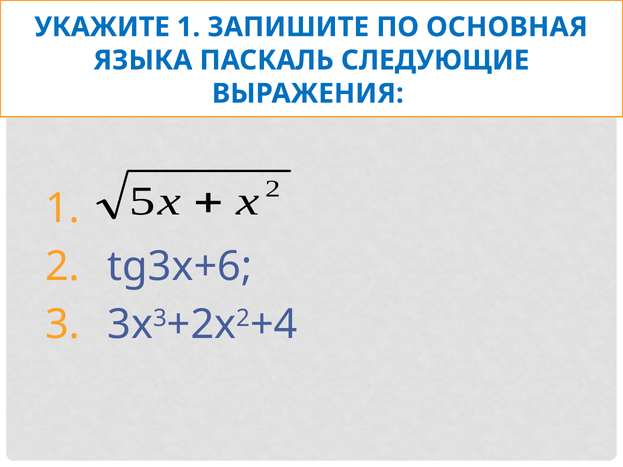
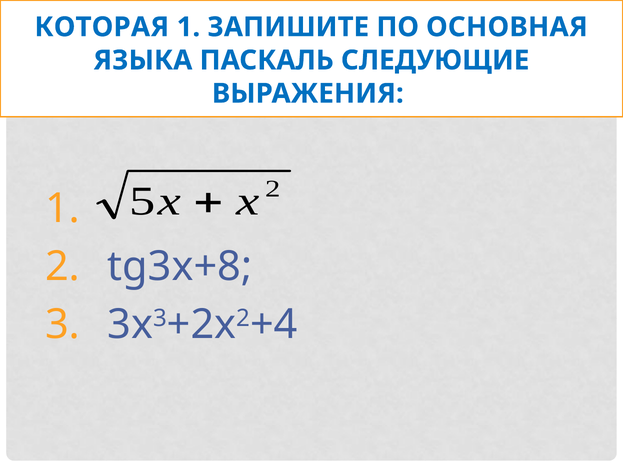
УКАЖИТЕ: УКАЖИТЕ -> КОТОРАЯ (102, 27)
tg3x+6: tg3x+6 -> tg3x+8 (180, 267)
